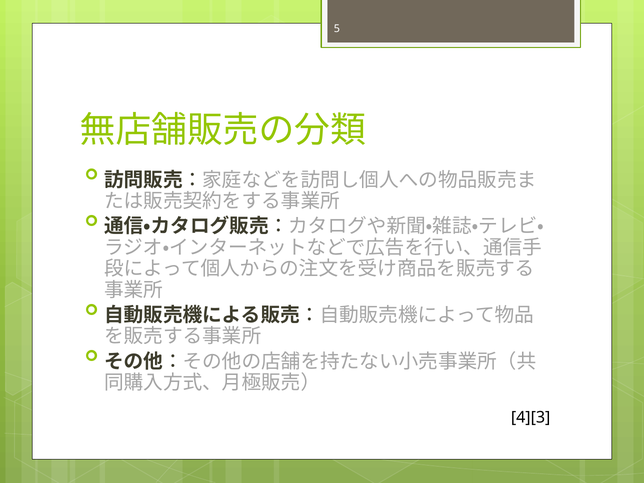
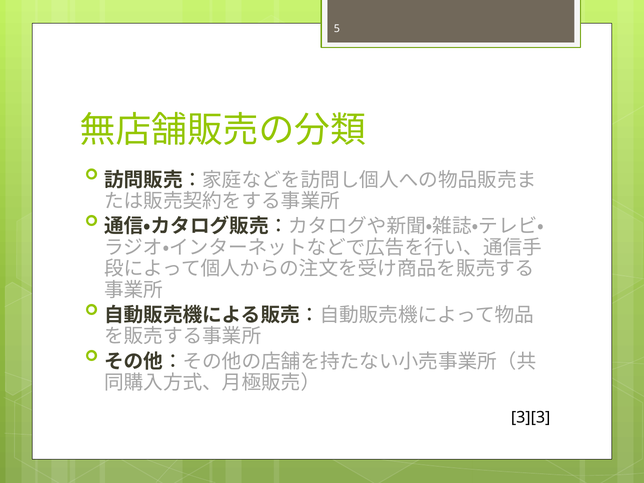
4][3: 4][3 -> 3][3 (531, 417)
